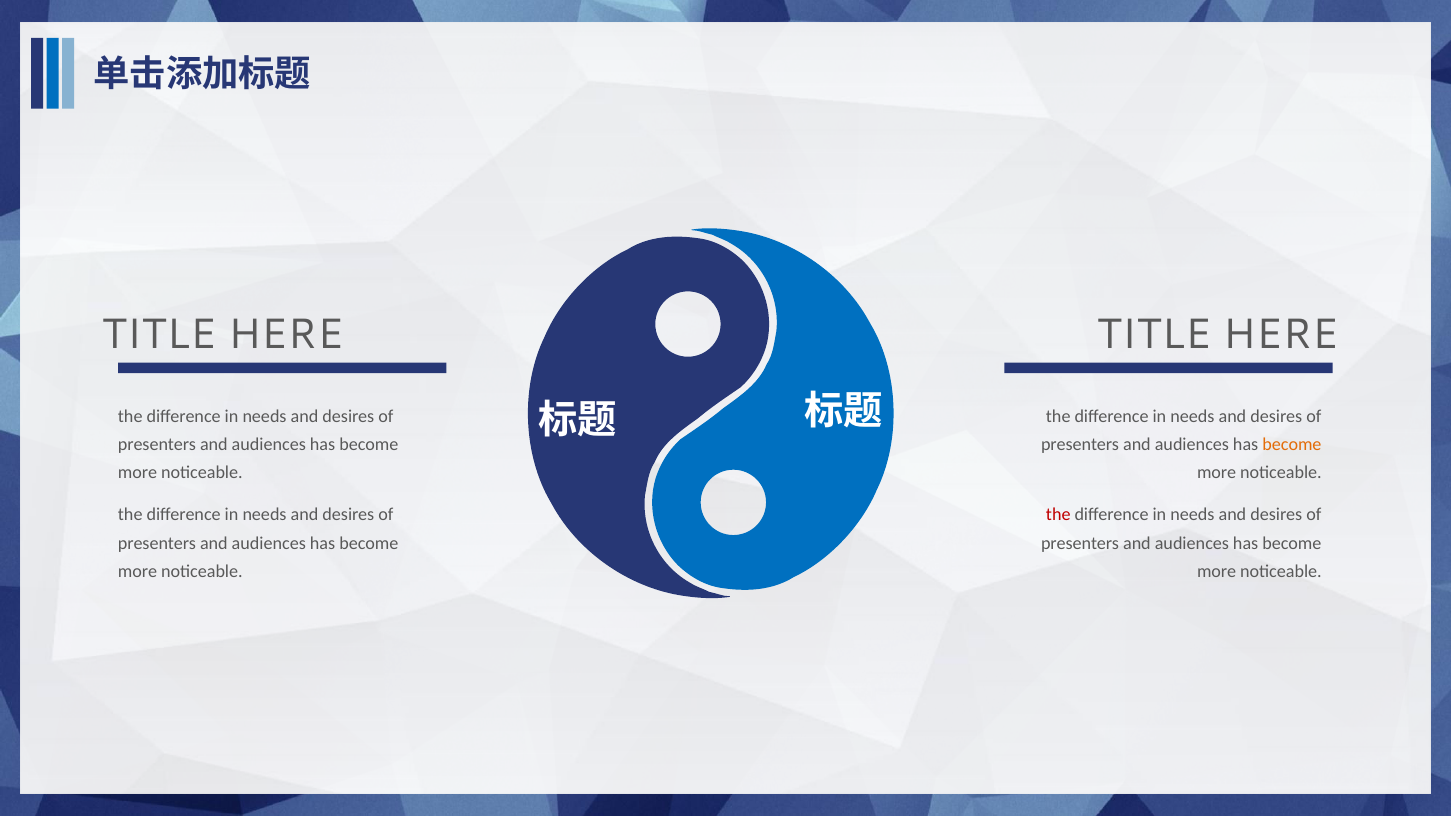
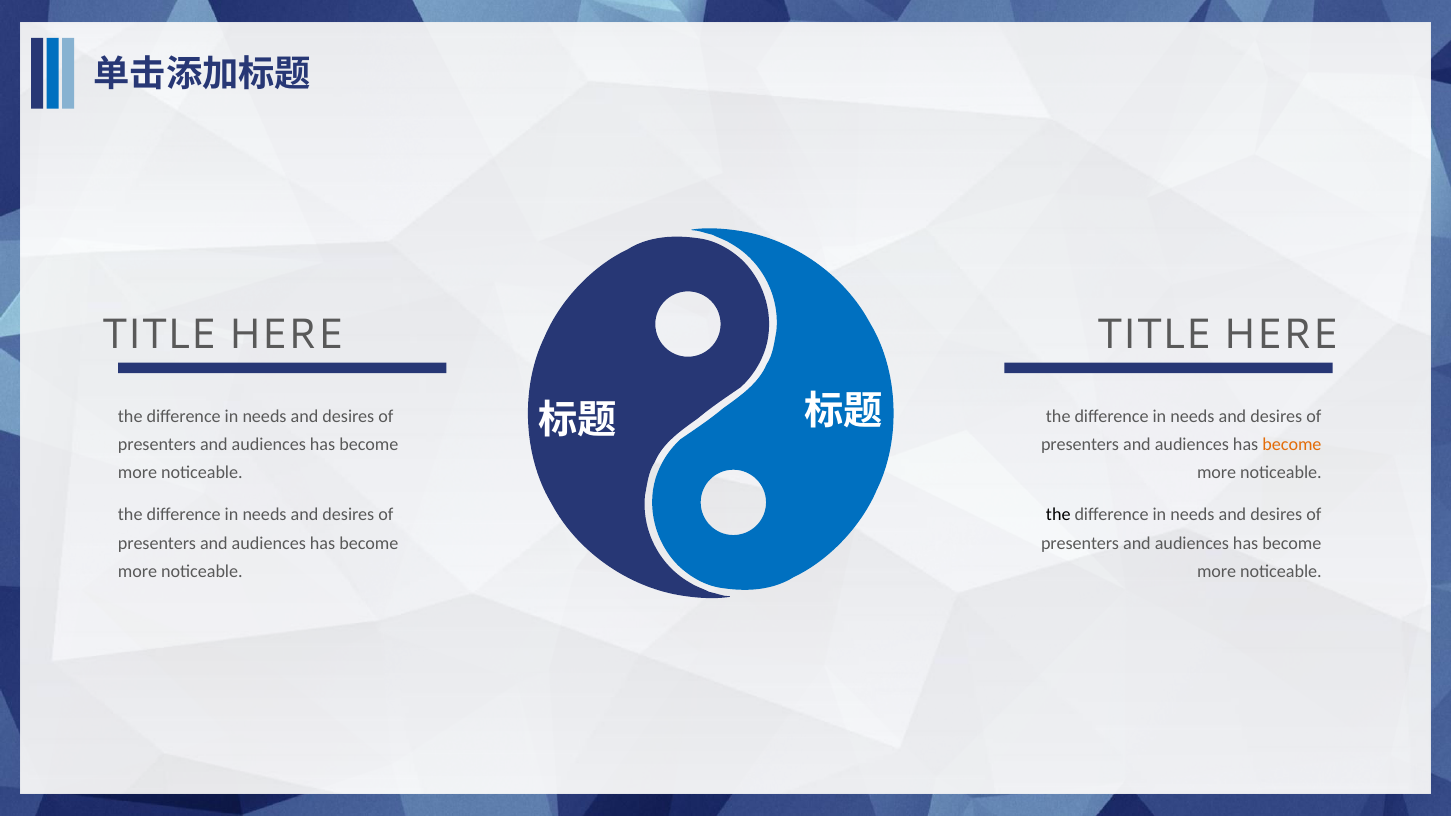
the colour: red -> black (1058, 515)
